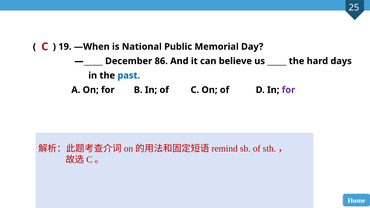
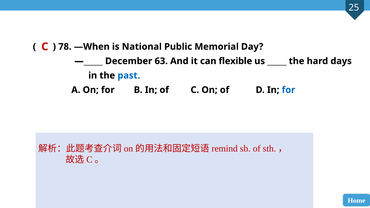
19: 19 -> 78 (65, 47)
86: 86 -> 63 (161, 61)
believe: believe -> flexible (235, 61)
for colour: purple -> blue (288, 90)
